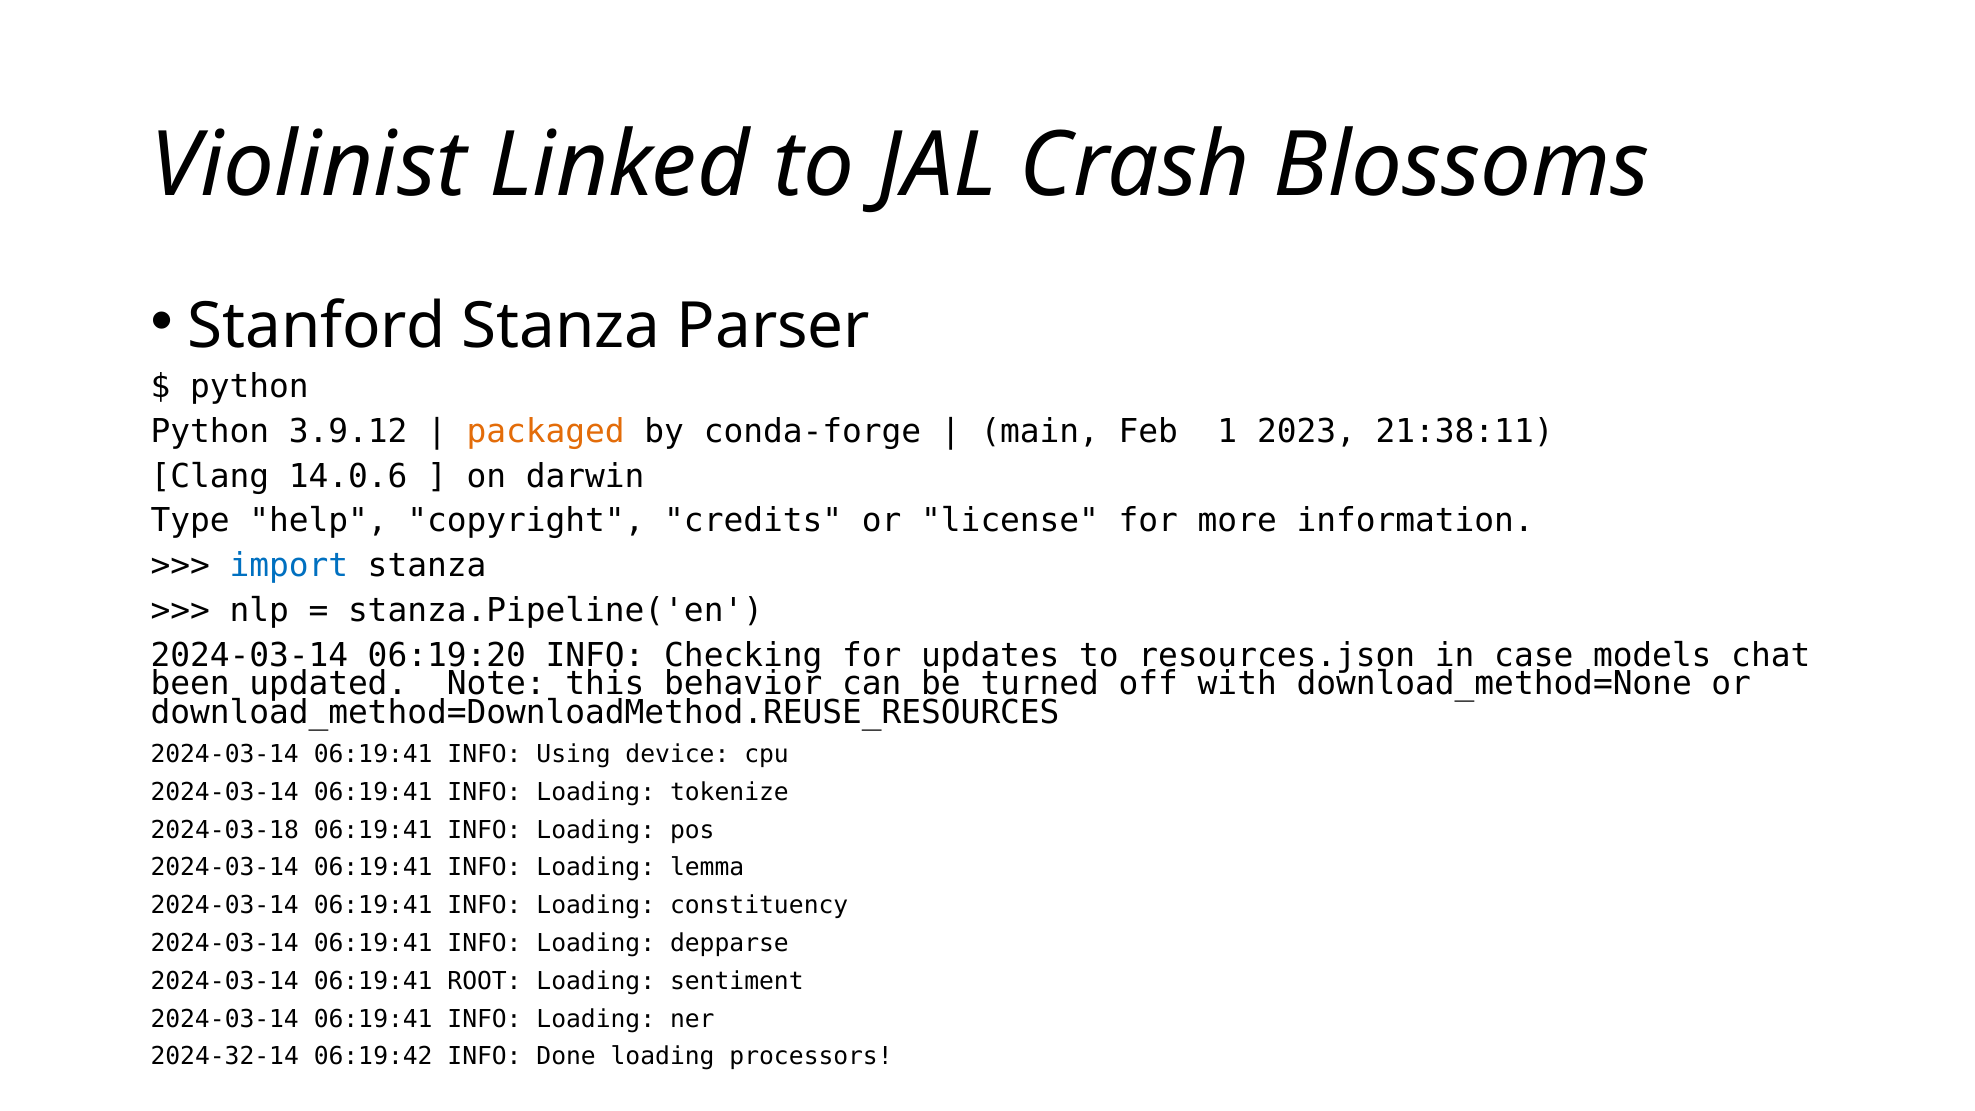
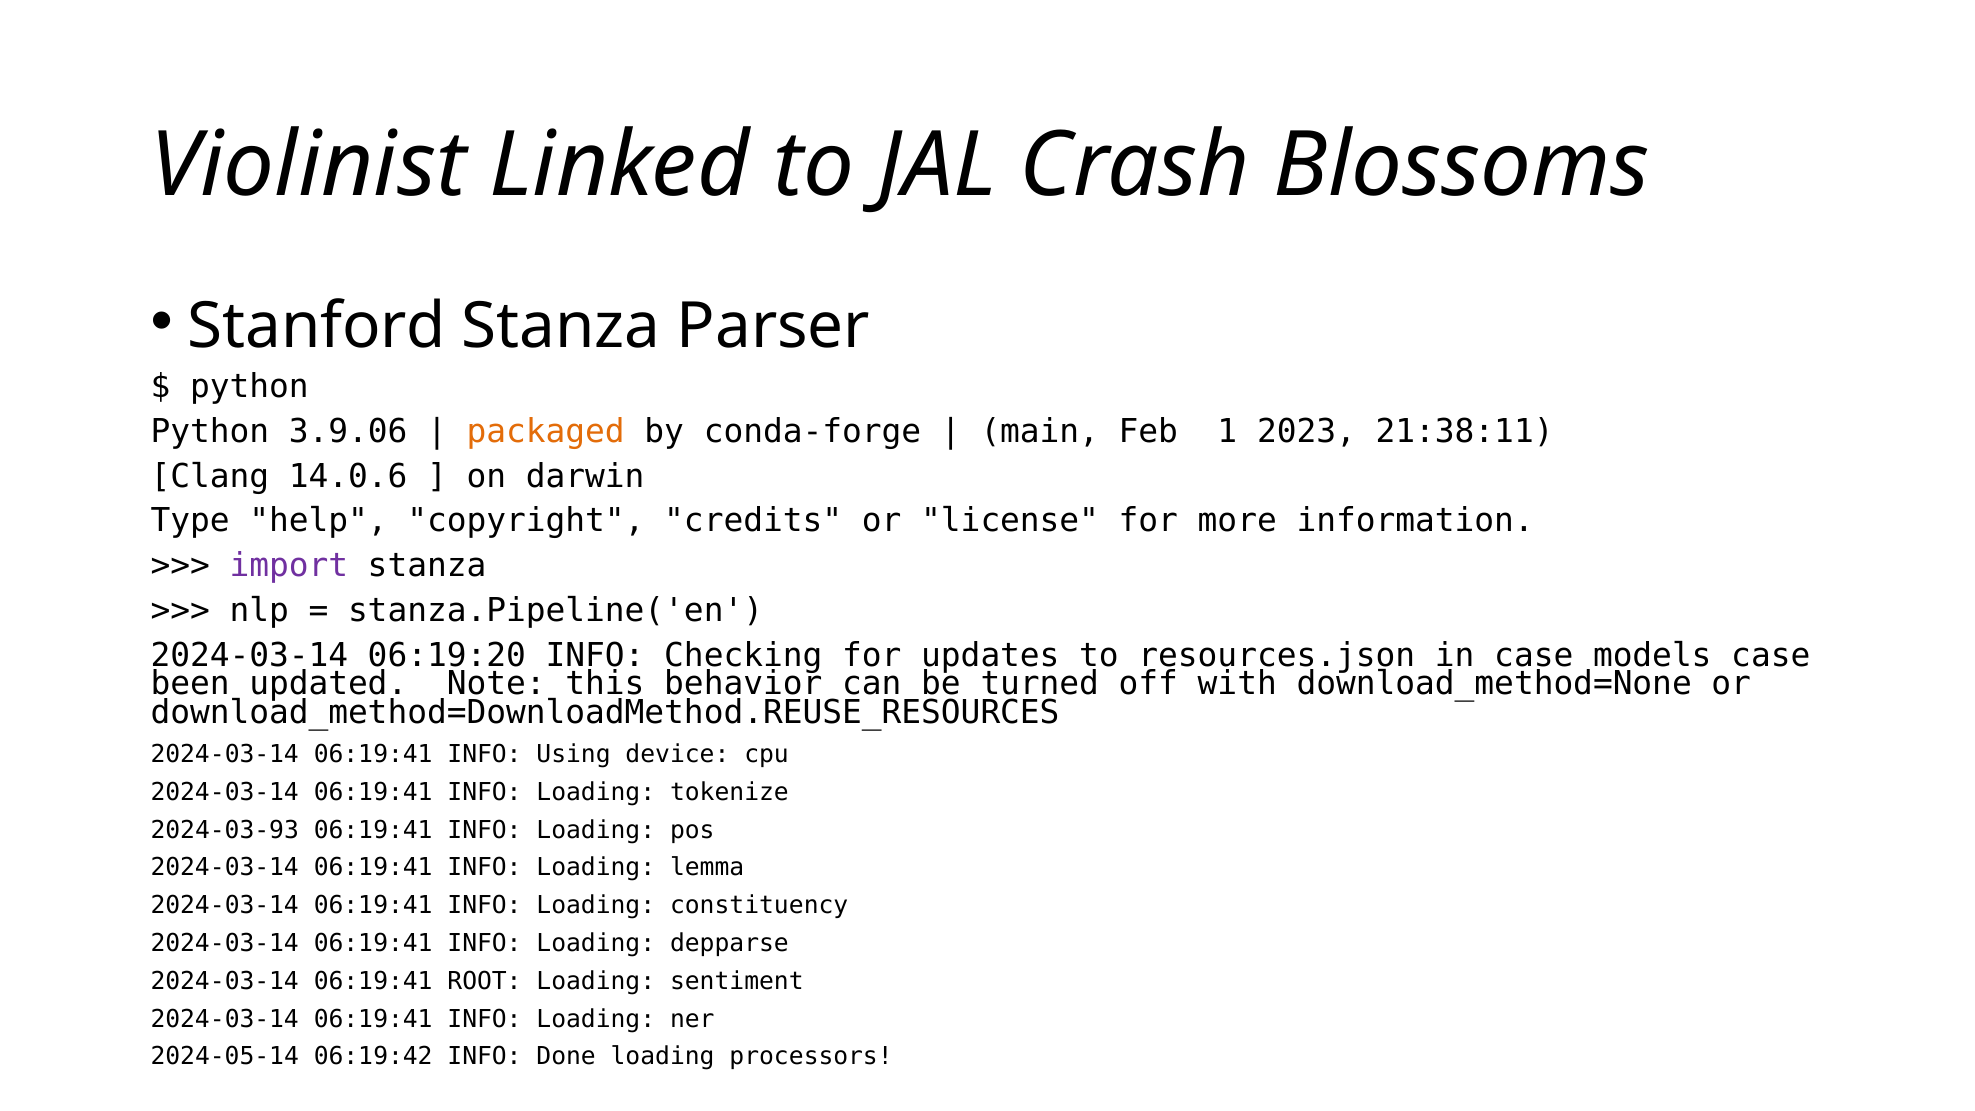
3.9.12: 3.9.12 -> 3.9.06 (348, 431)
import colour: blue -> purple (289, 566)
models chat: chat -> case (1771, 656)
2024-03-18: 2024-03-18 -> 2024-03-93 (225, 830)
2024-32-14: 2024-32-14 -> 2024-05-14 (225, 1057)
